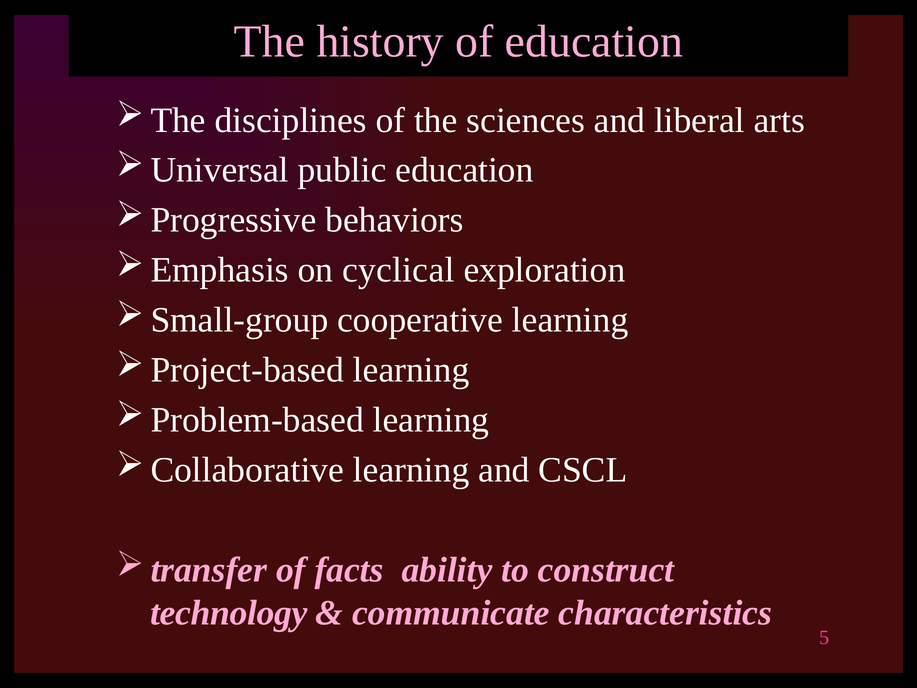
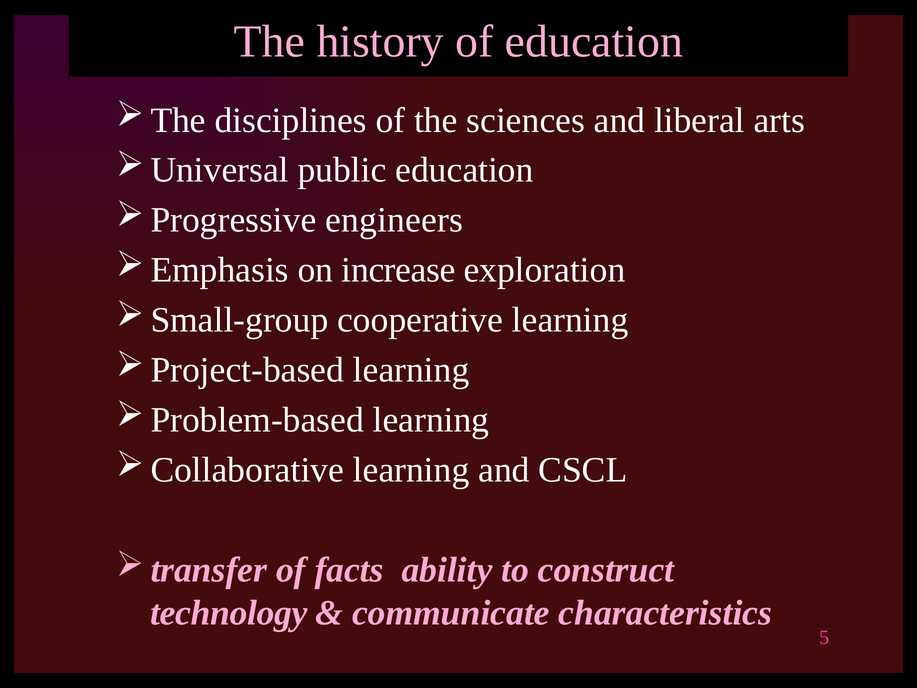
behaviors: behaviors -> engineers (394, 220)
cyclical: cyclical -> increase (399, 270)
